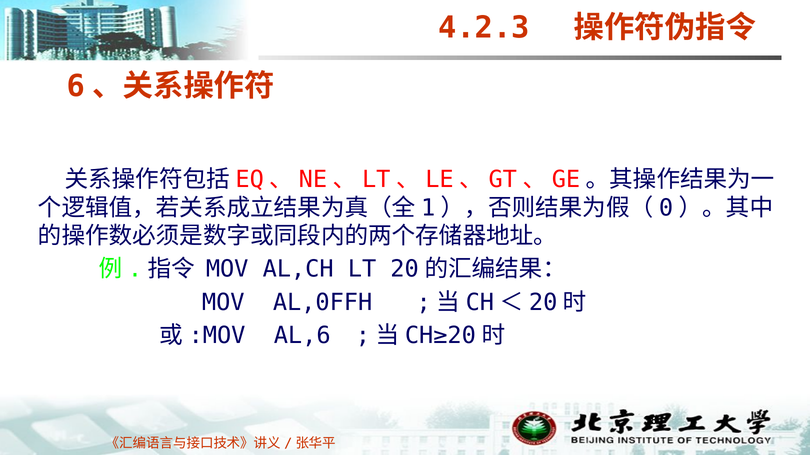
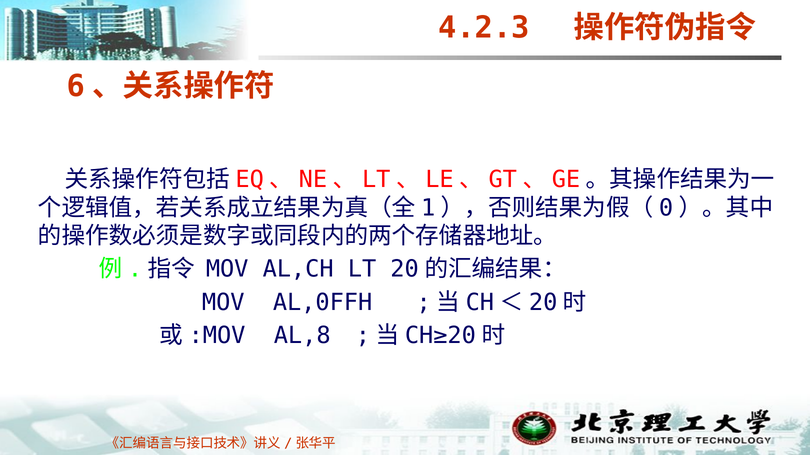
AL,6: AL,6 -> AL,8 (302, 336)
